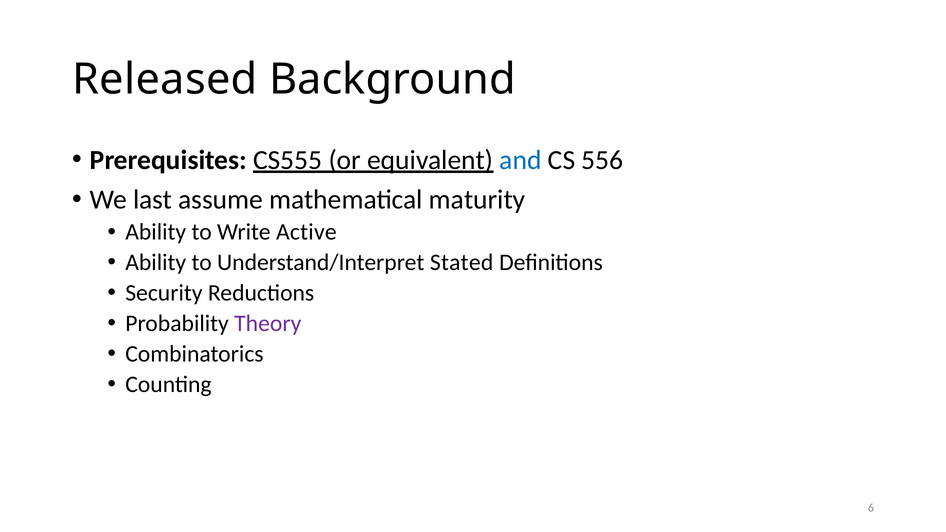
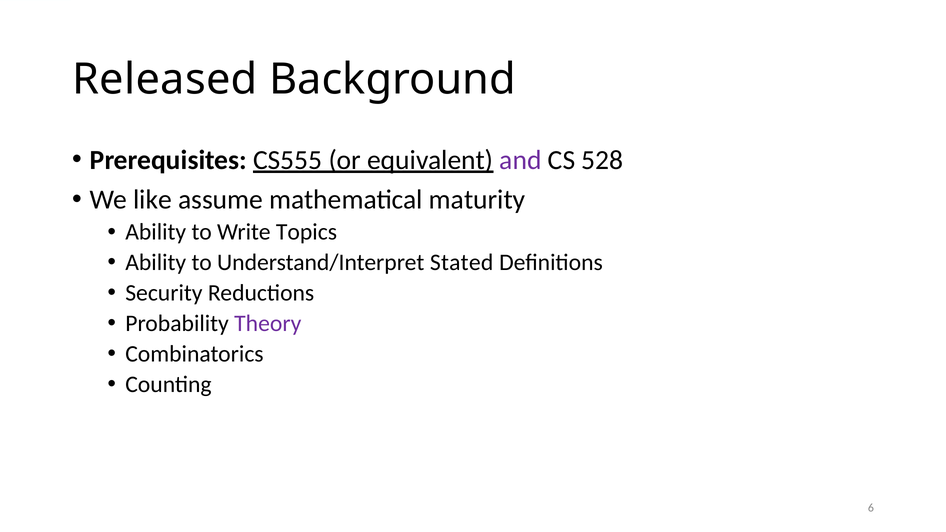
and colour: blue -> purple (521, 160)
556: 556 -> 528 (602, 160)
last: last -> like (153, 200)
Active: Active -> Topics (306, 232)
